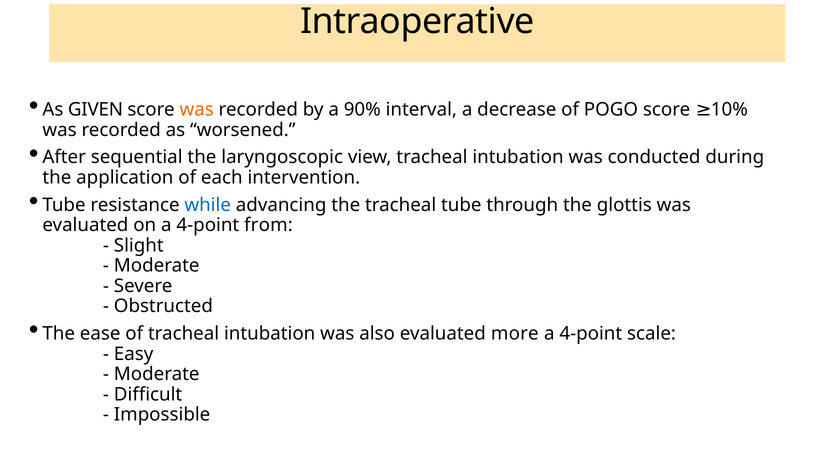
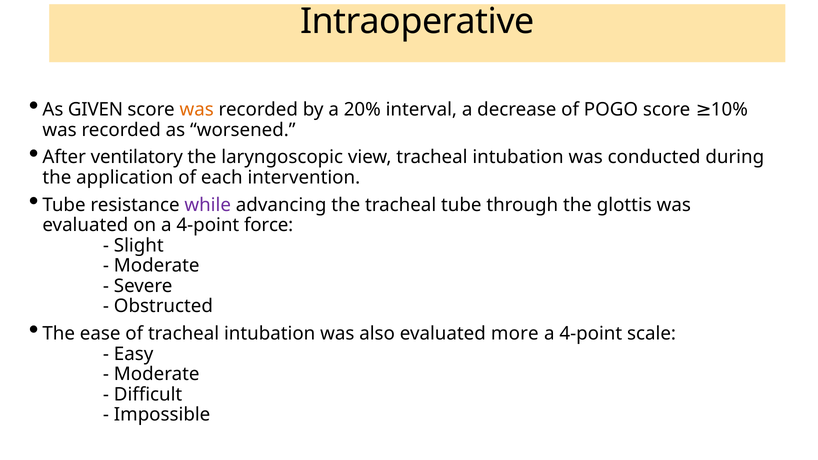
90%: 90% -> 20% (362, 110)
sequential: sequential -> ventilatory (137, 157)
while colour: blue -> purple (208, 205)
from: from -> force (269, 225)
